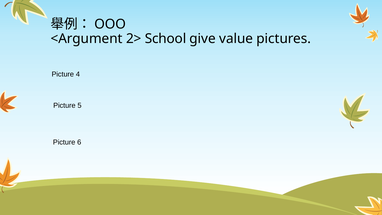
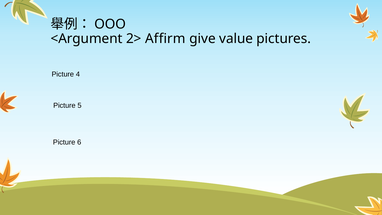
School: School -> Affirm (165, 39)
